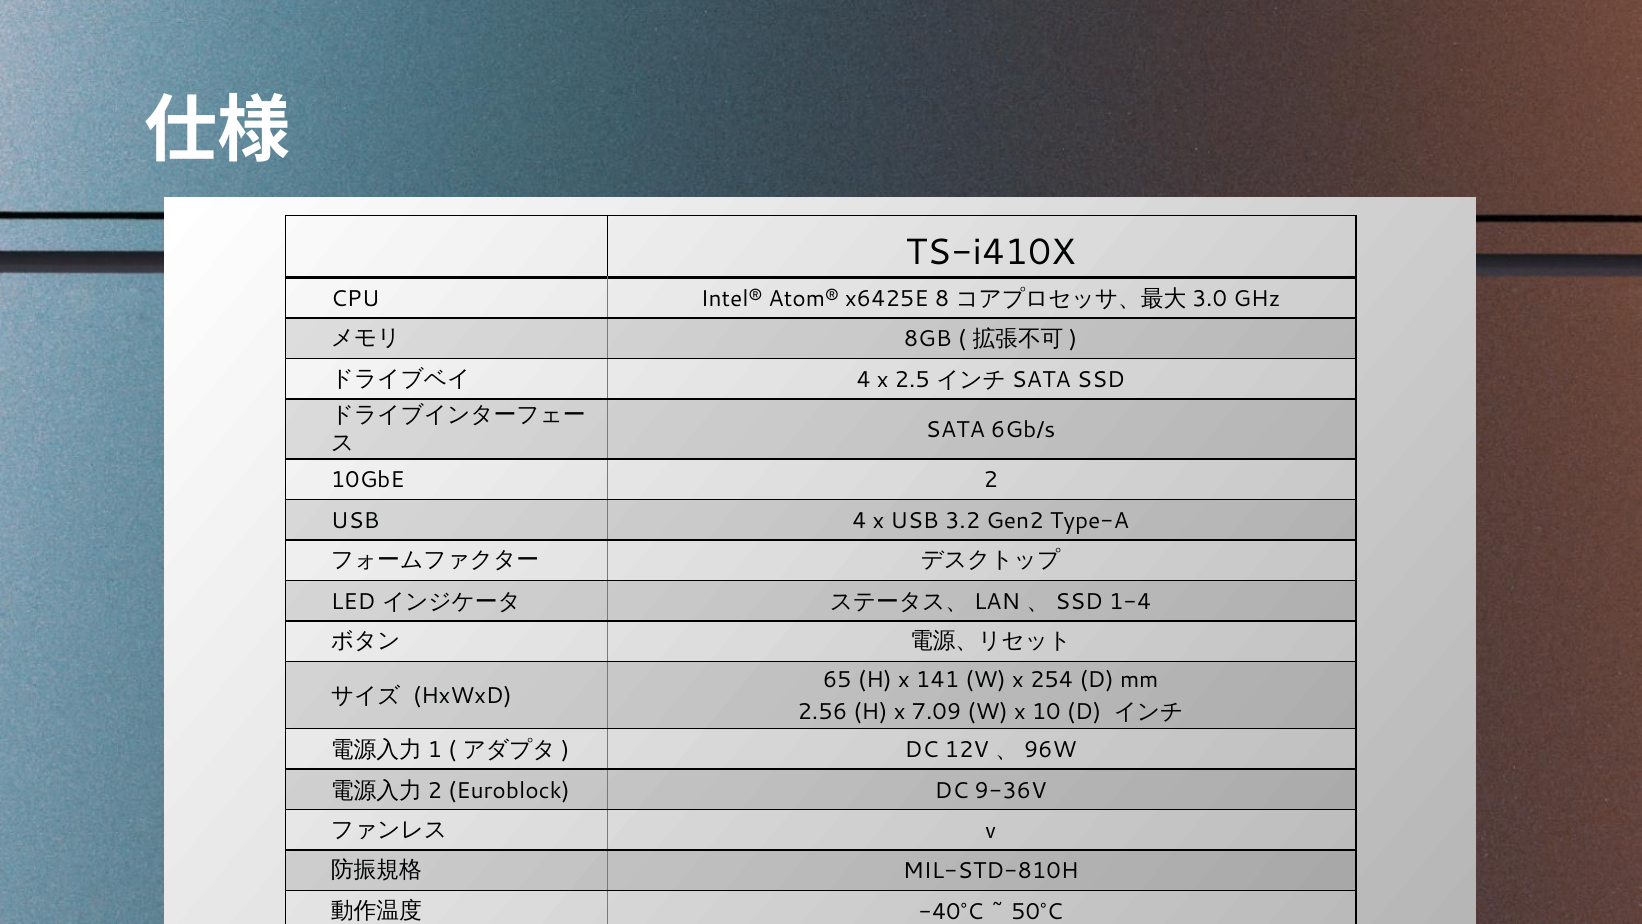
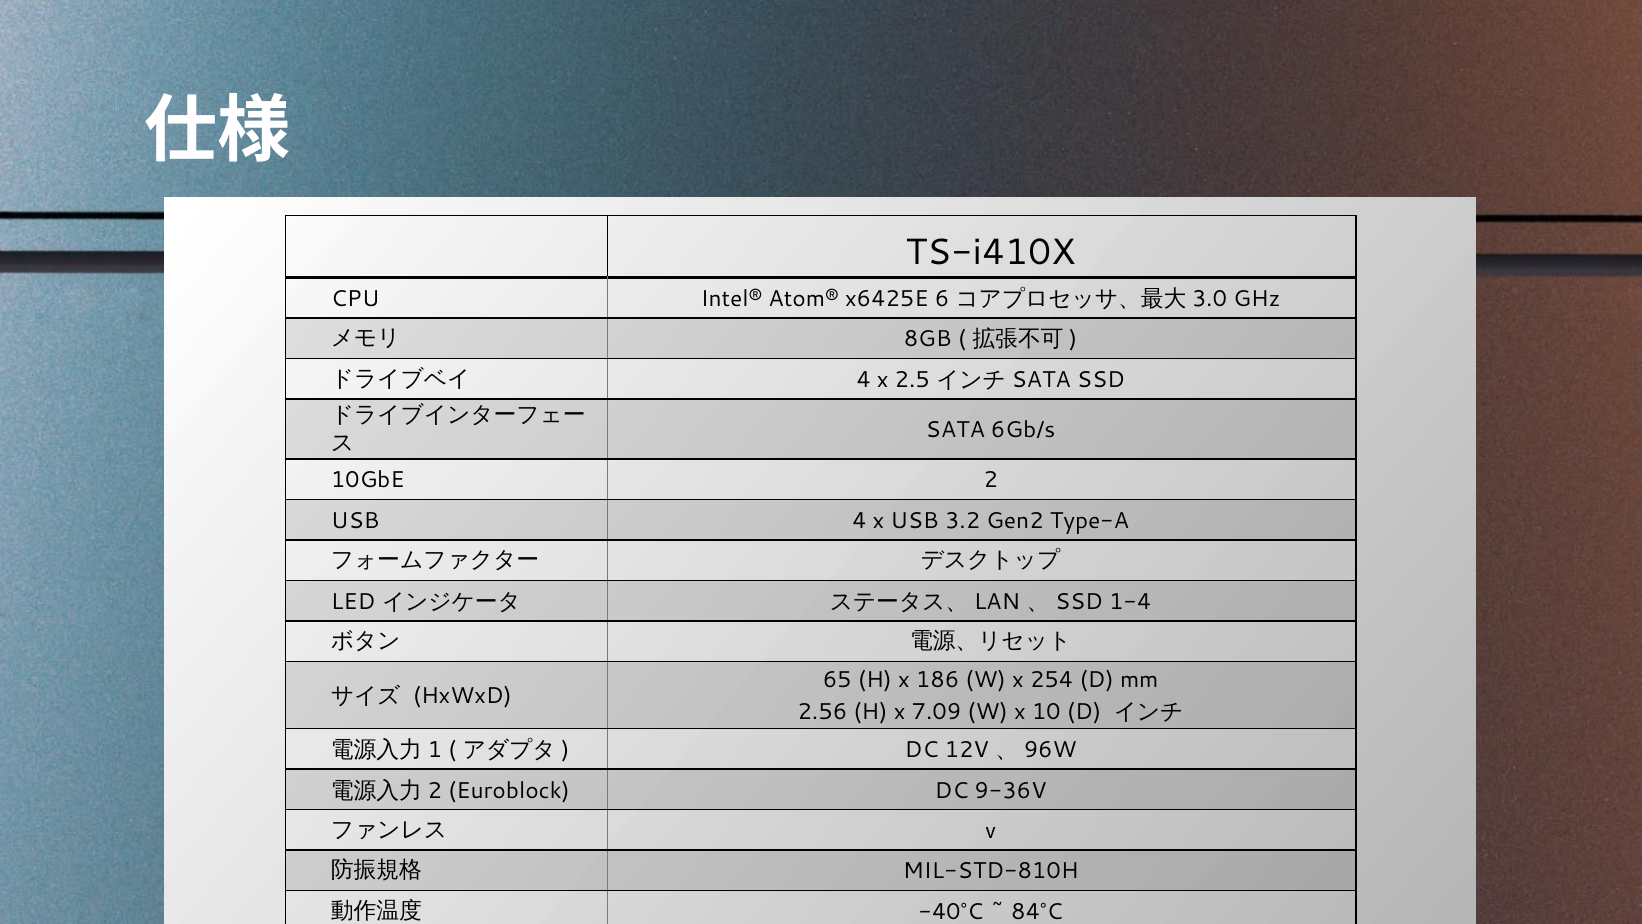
8: 8 -> 6 (942, 299)
141: 141 -> 186 (938, 680)
50°C: 50°C -> 84°C (1037, 912)
